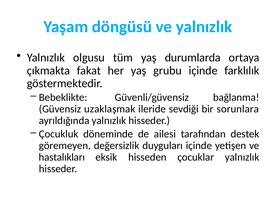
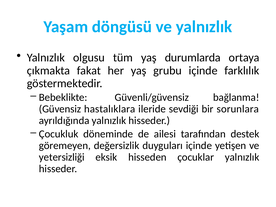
uzaklaşmak: uzaklaşmak -> hastalıklara (110, 109)
hastalıkları: hastalıkları -> yetersizliği (62, 157)
